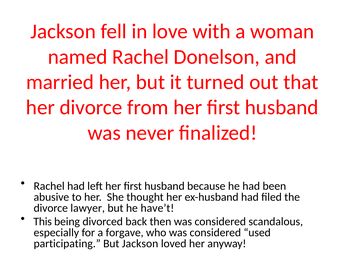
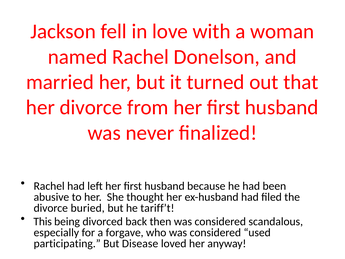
lawyer: lawyer -> buried (88, 208)
have’t: have’t -> tariff’t (157, 208)
But Jackson: Jackson -> Disease (140, 243)
